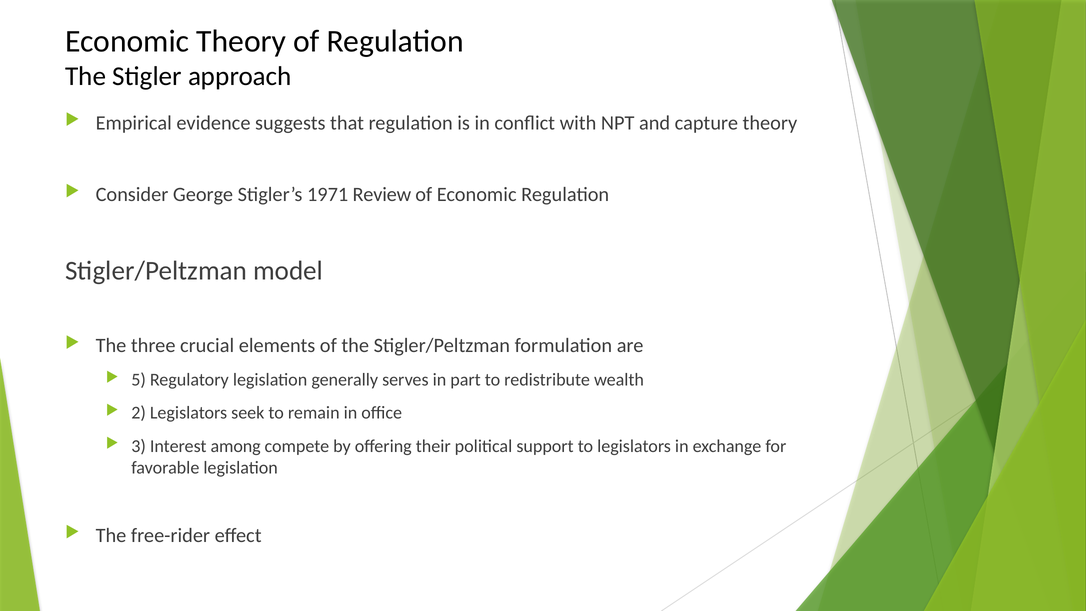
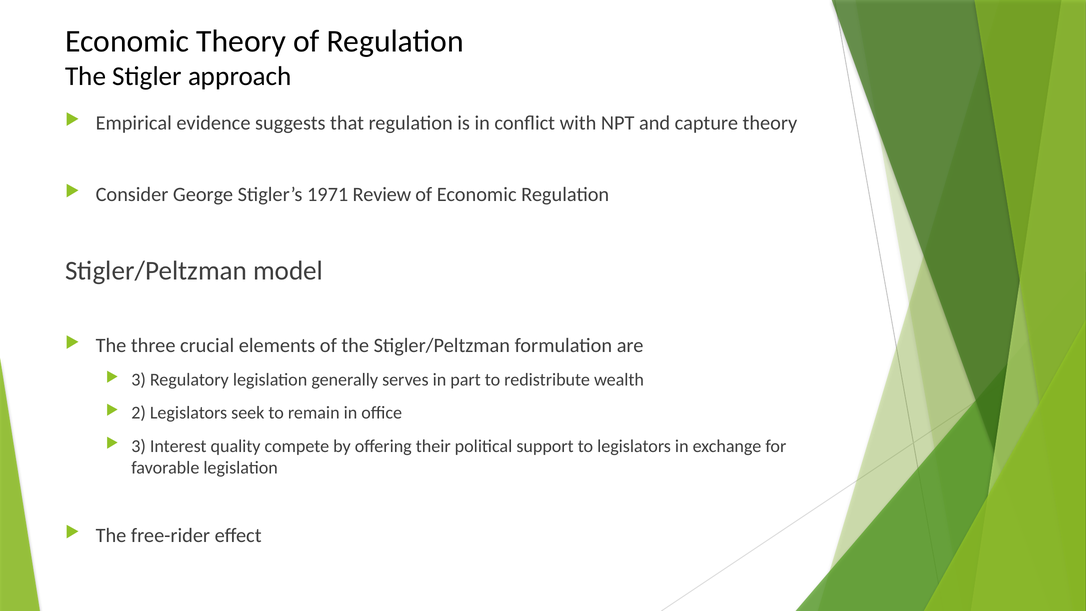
5: 5 -> 3 (139, 380)
among: among -> quality (236, 446)
